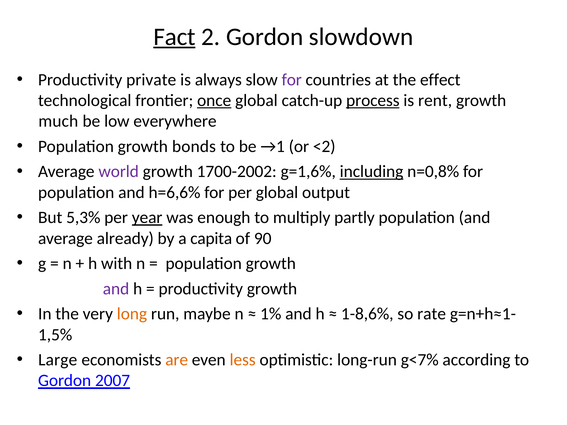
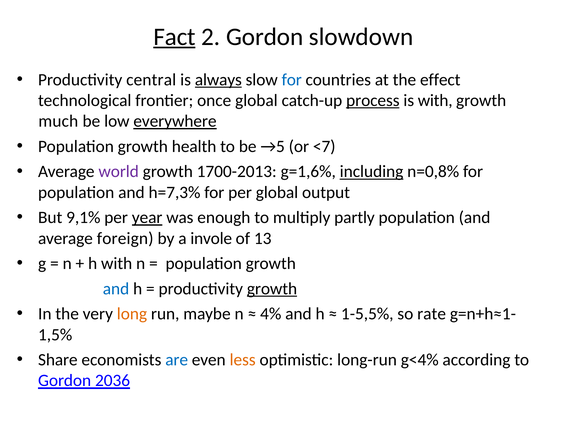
private: private -> central (151, 80)
always underline: none -> present (218, 80)
for colour: purple -> blue (292, 80)
once underline: present -> none (214, 100)
is rent: rent -> with (435, 100)
everywhere underline: none -> present (175, 121)
bonds: bonds -> health (194, 146)
→1: →1 -> →5 (273, 146)
<2: <2 -> <7 (324, 146)
1700-2002: 1700-2002 -> 1700-2013 (237, 172)
h=6,6%: h=6,6% -> h=7,3% (174, 192)
5,3%: 5,3% -> 9,1% (83, 218)
already: already -> foreign (125, 238)
capita: capita -> invole (211, 238)
90: 90 -> 13 (263, 238)
and colour: purple -> blue (116, 289)
growth underline: none -> present (272, 289)
1%: 1% -> 4% (271, 314)
1-8,6%: 1-8,6% -> 1-5,5% (367, 314)
Large: Large -> Share (58, 360)
are colour: orange -> blue (177, 360)
g<7%: g<7% -> g<4% (420, 360)
2007: 2007 -> 2036 (113, 381)
